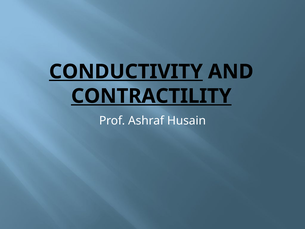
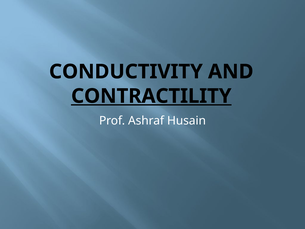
CONDUCTIVITY underline: present -> none (126, 72)
